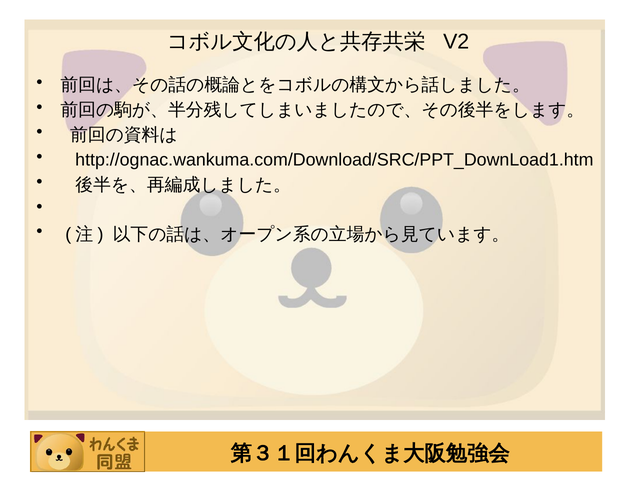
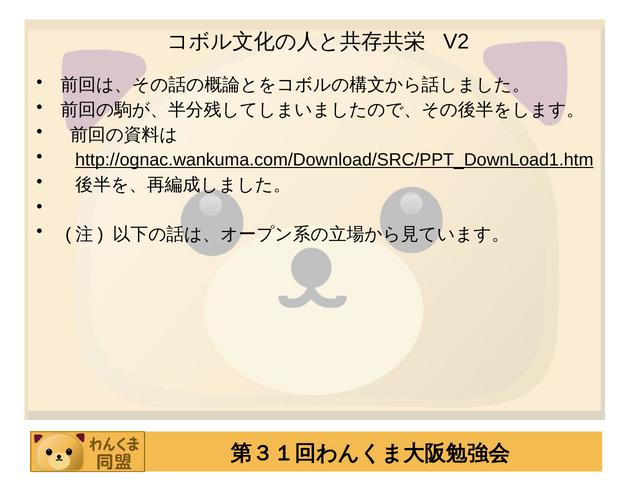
http://ognac.wankuma.com/Download/SRC/PPT_DownLoad1.htm underline: none -> present (334, 160)
